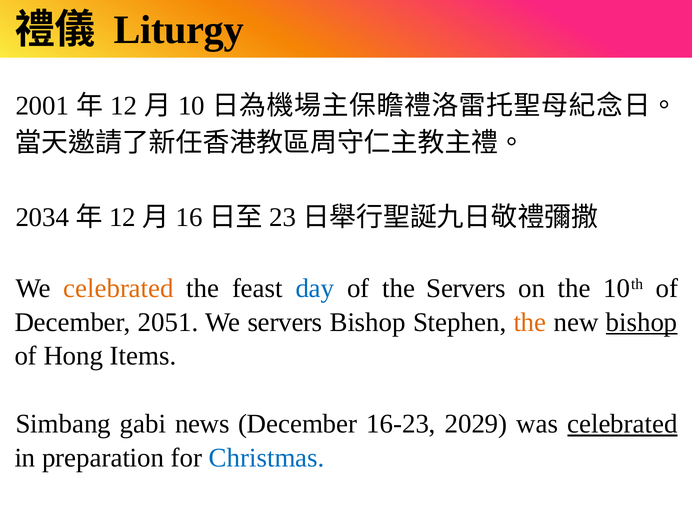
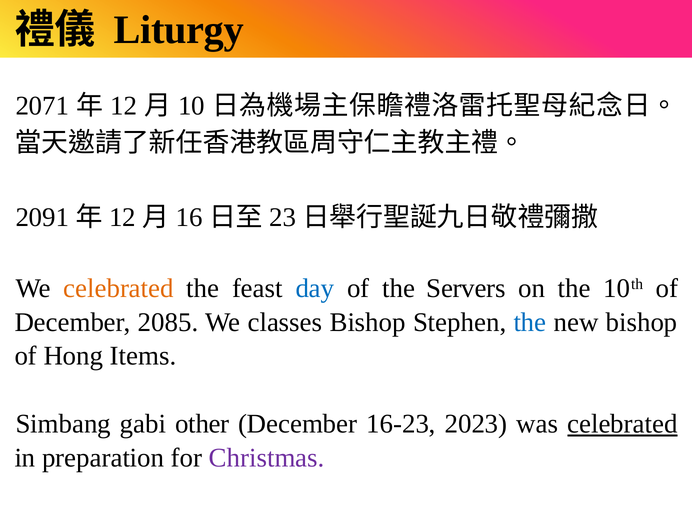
2001: 2001 -> 2071 (42, 106)
2034: 2034 -> 2091 (42, 217)
2051: 2051 -> 2085 (168, 322)
We servers: servers -> classes (285, 322)
the colour: orange -> blue (530, 322)
bishop underline: present -> none (642, 322)
news: news -> other (202, 424)
2029: 2029 -> 2023 (476, 424)
Christmas colour: blue -> purple (267, 458)
